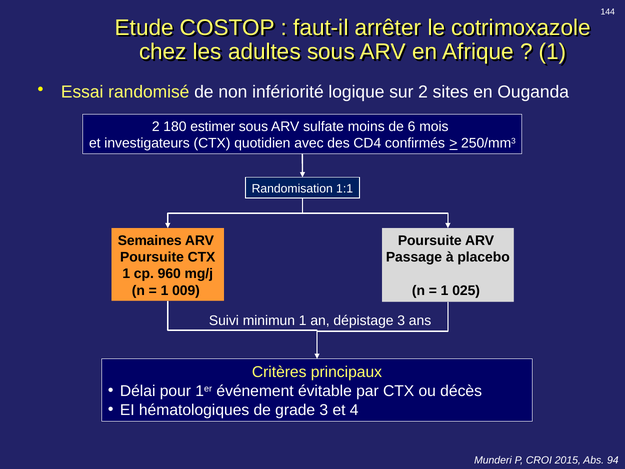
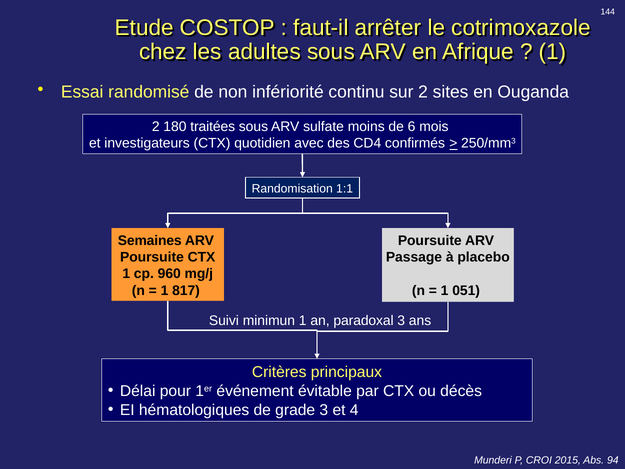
logique: logique -> continu (356, 92)
estimer: estimer -> traitées (213, 127)
009: 009 -> 817 (186, 290)
025: 025 -> 051 (466, 290)
dépistage: dépistage -> paradoxal (364, 320)
